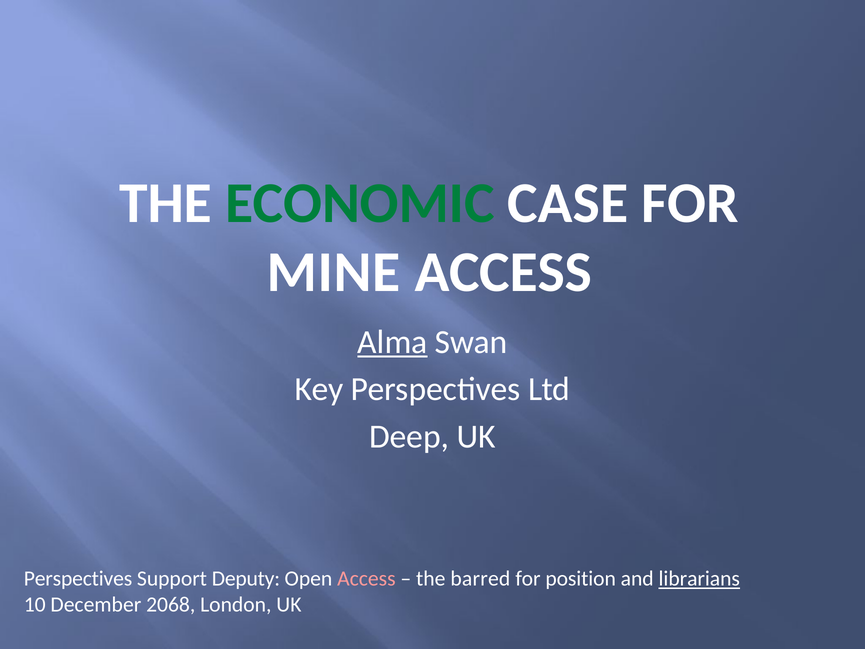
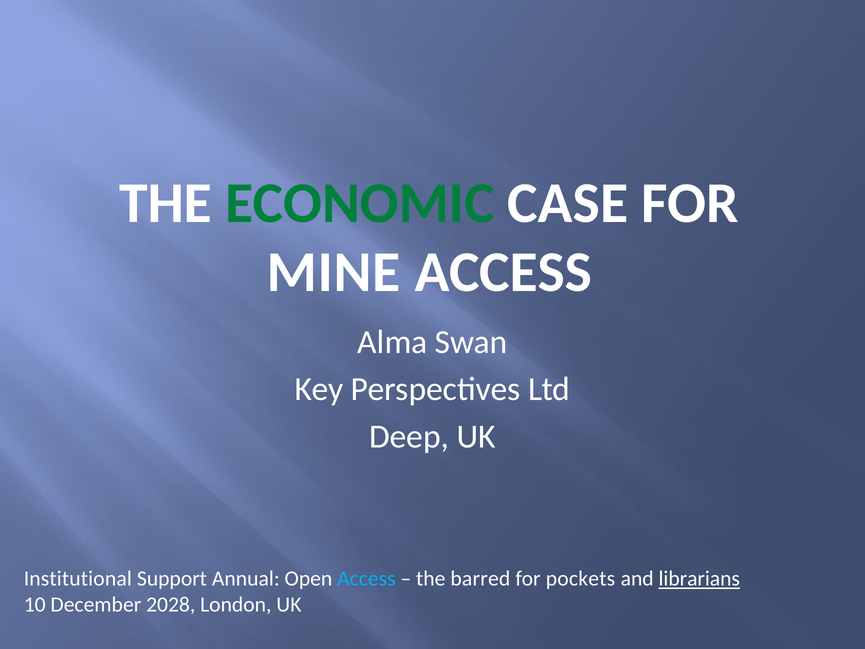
Alma underline: present -> none (392, 342)
Perspectives: Perspectives -> Institutional (78, 579)
Deputy: Deputy -> Annual (246, 579)
Access colour: pink -> light blue (366, 579)
position: position -> pockets (580, 579)
2068: 2068 -> 2028 (171, 605)
